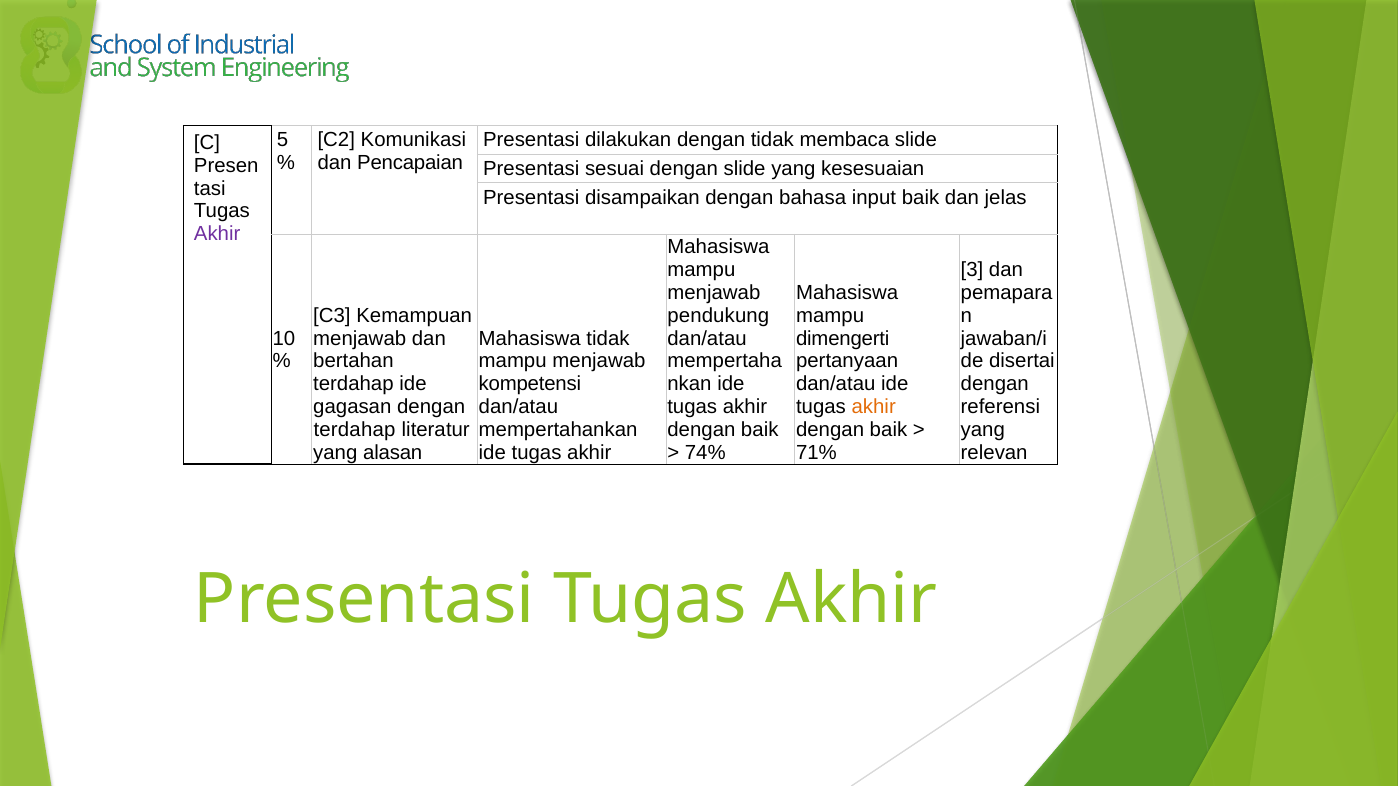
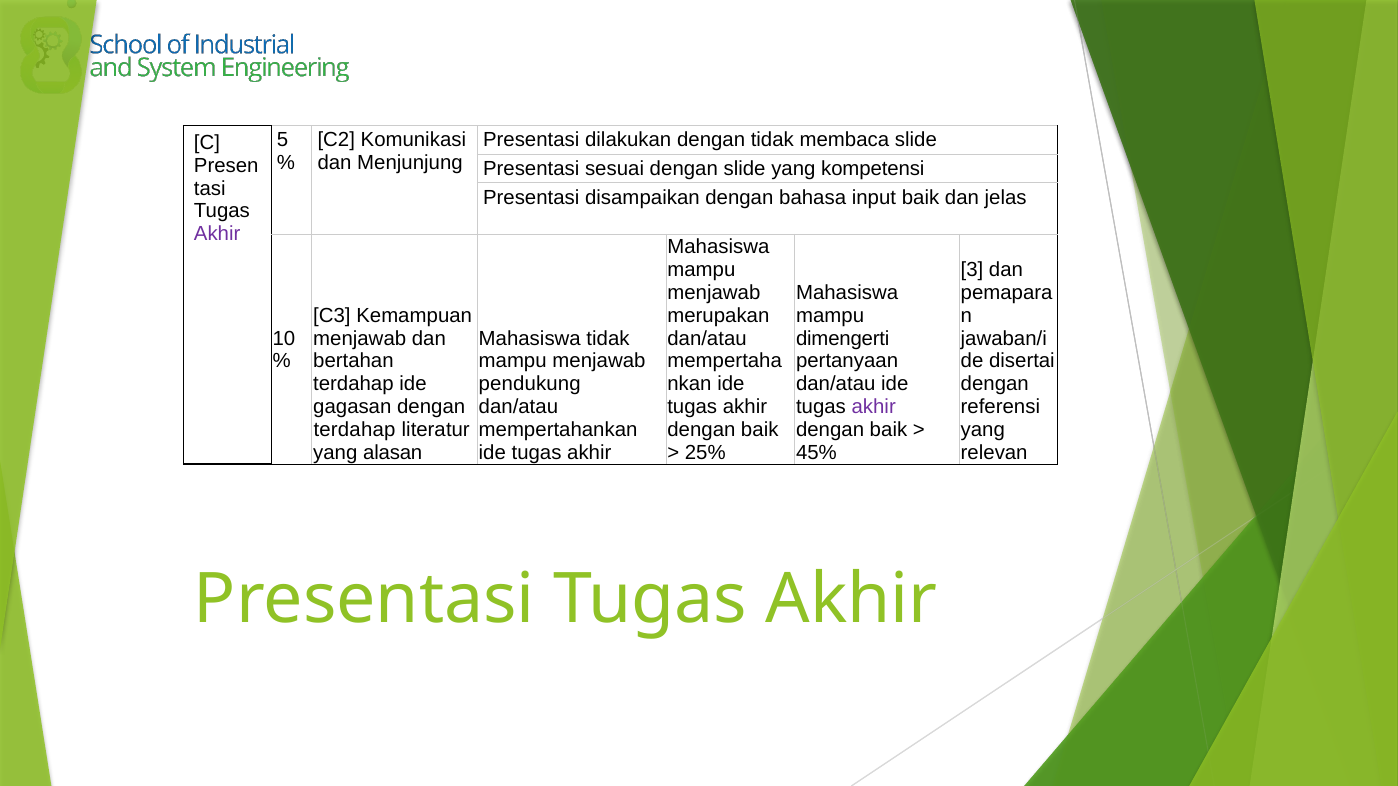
Pencapaian: Pencapaian -> Menjunjung (410, 163)
kesesuaian: kesesuaian -> kompetensi (873, 169)
pendukung: pendukung -> merupakan (718, 316)
kompetensi: kompetensi -> pendukung (530, 384)
akhir colour: orange -> purple (874, 407)
74%: 74% -> 25% (705, 453)
71%: 71% -> 45% (816, 453)
